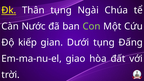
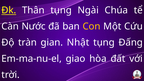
Con colour: light green -> yellow (91, 26)
kiếp: kiếp -> tràn (27, 42)
Dưới: Dưới -> Nhật (78, 42)
